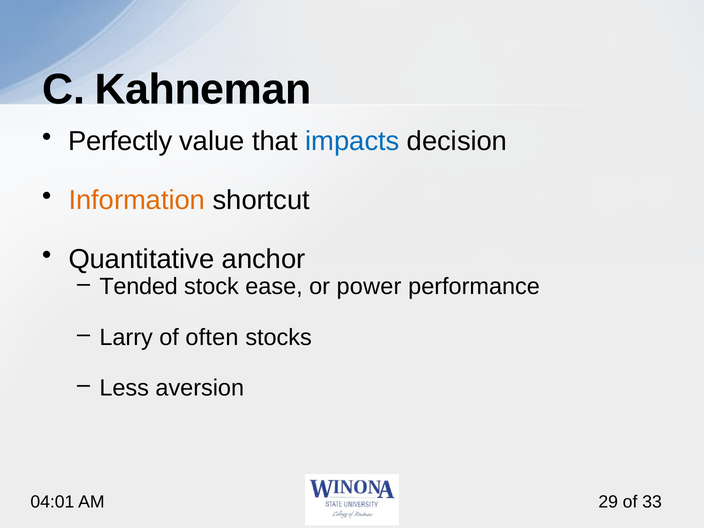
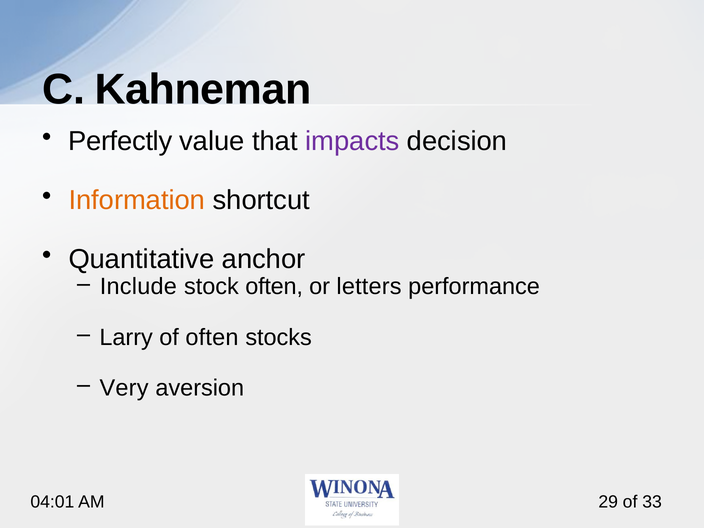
impacts colour: blue -> purple (352, 141)
Tended: Tended -> Include (138, 287)
stock ease: ease -> often (274, 287)
power: power -> letters (369, 287)
Less: Less -> Very (124, 388)
